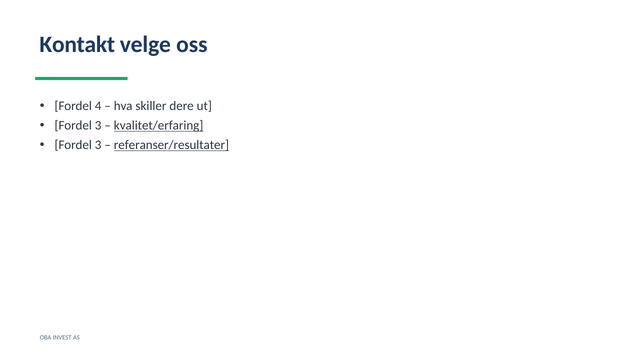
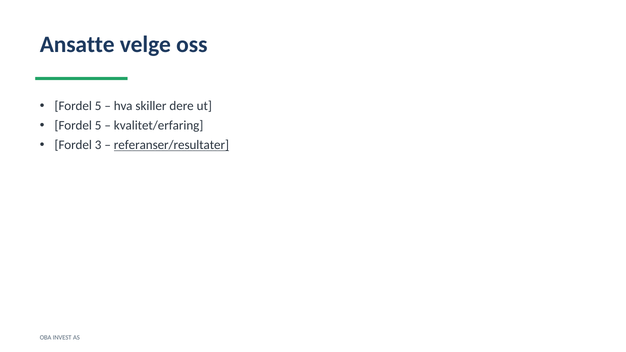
Kontakt: Kontakt -> Ansatte (77, 45)
4: 4 -> 5 (98, 106)
3: 3 -> 5 (98, 126)
kvalitet/erfaring underline: present -> none (159, 126)
